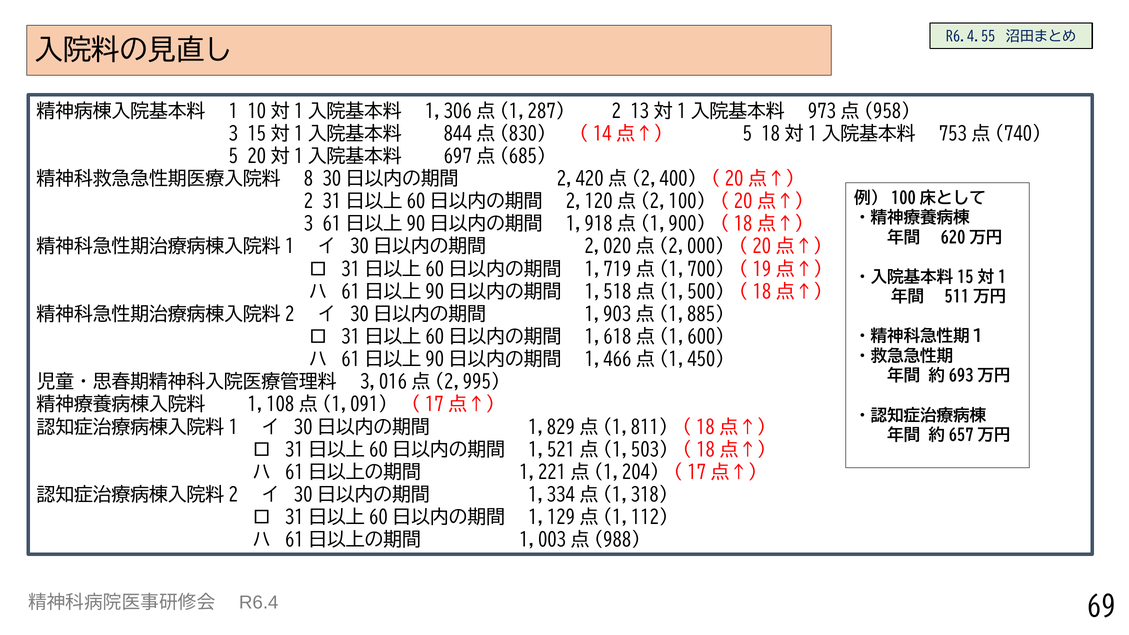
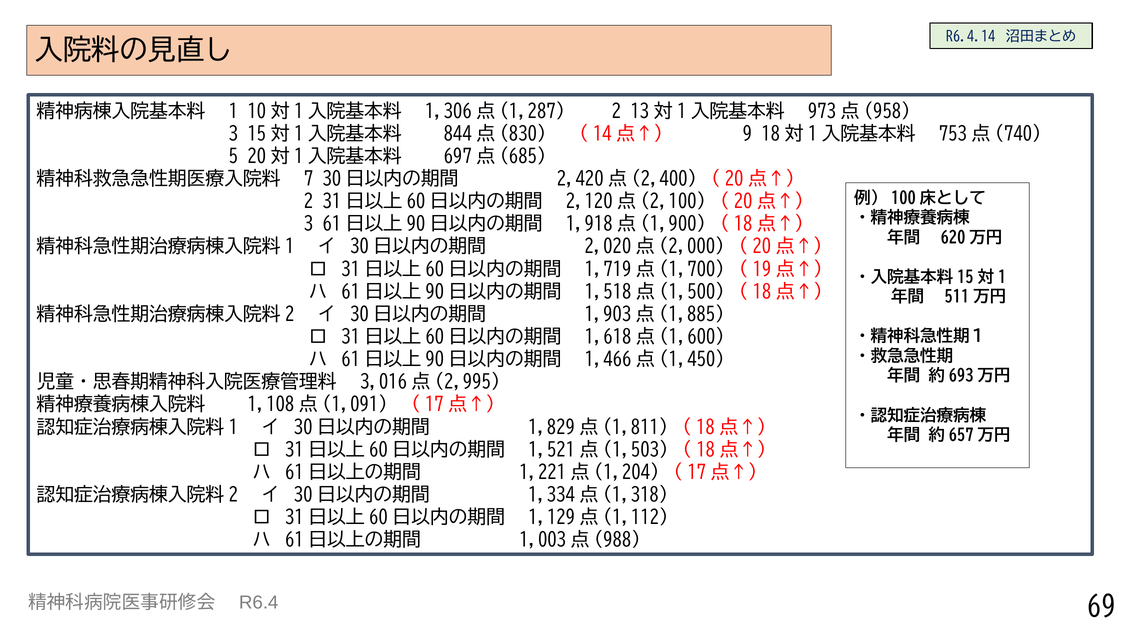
R6.4.55: R6.4.55 -> R6.4.14 (971, 37)
5: 5 -> 9 (747, 134)
8: 8 -> 7 (308, 179)
